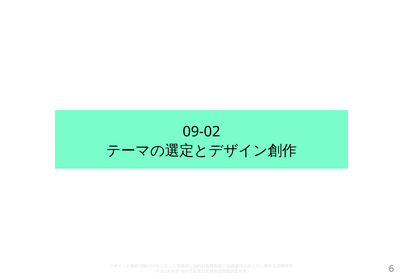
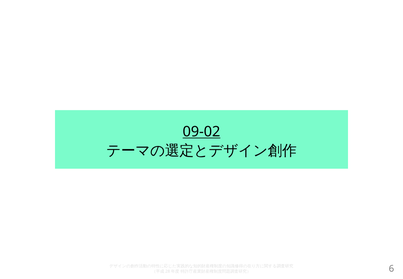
09-02 underline: none -> present (201, 132)
